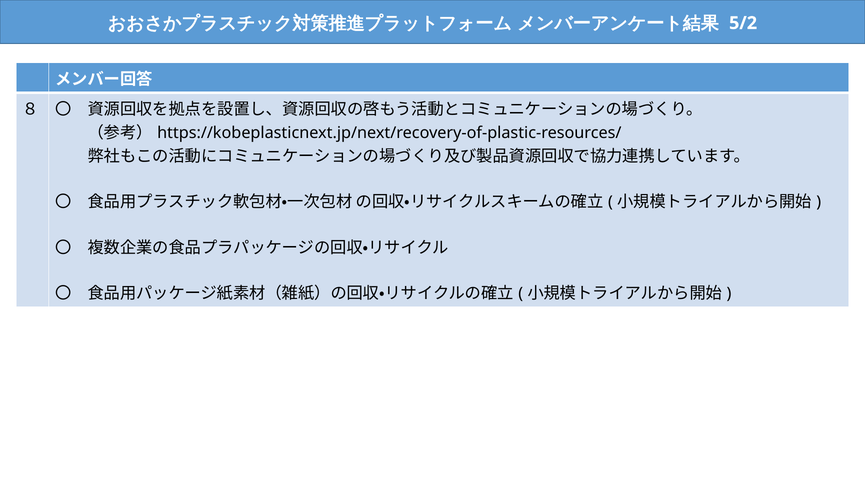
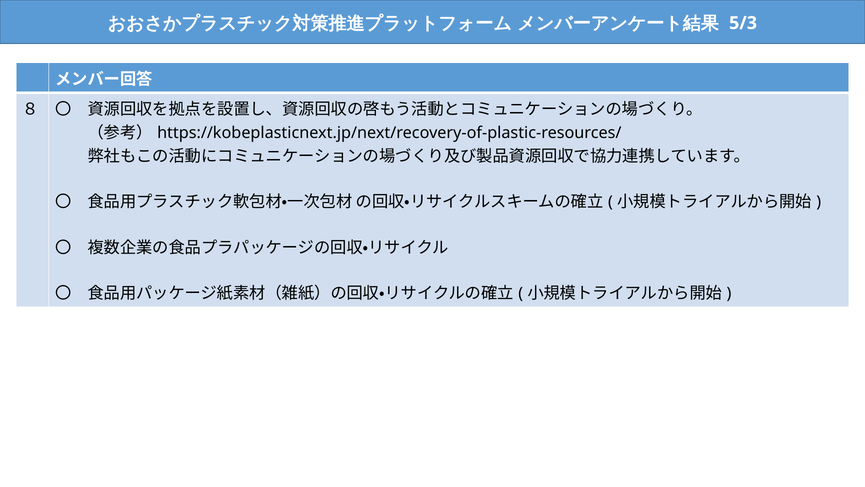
5/2: 5/2 -> 5/3 (743, 23)
